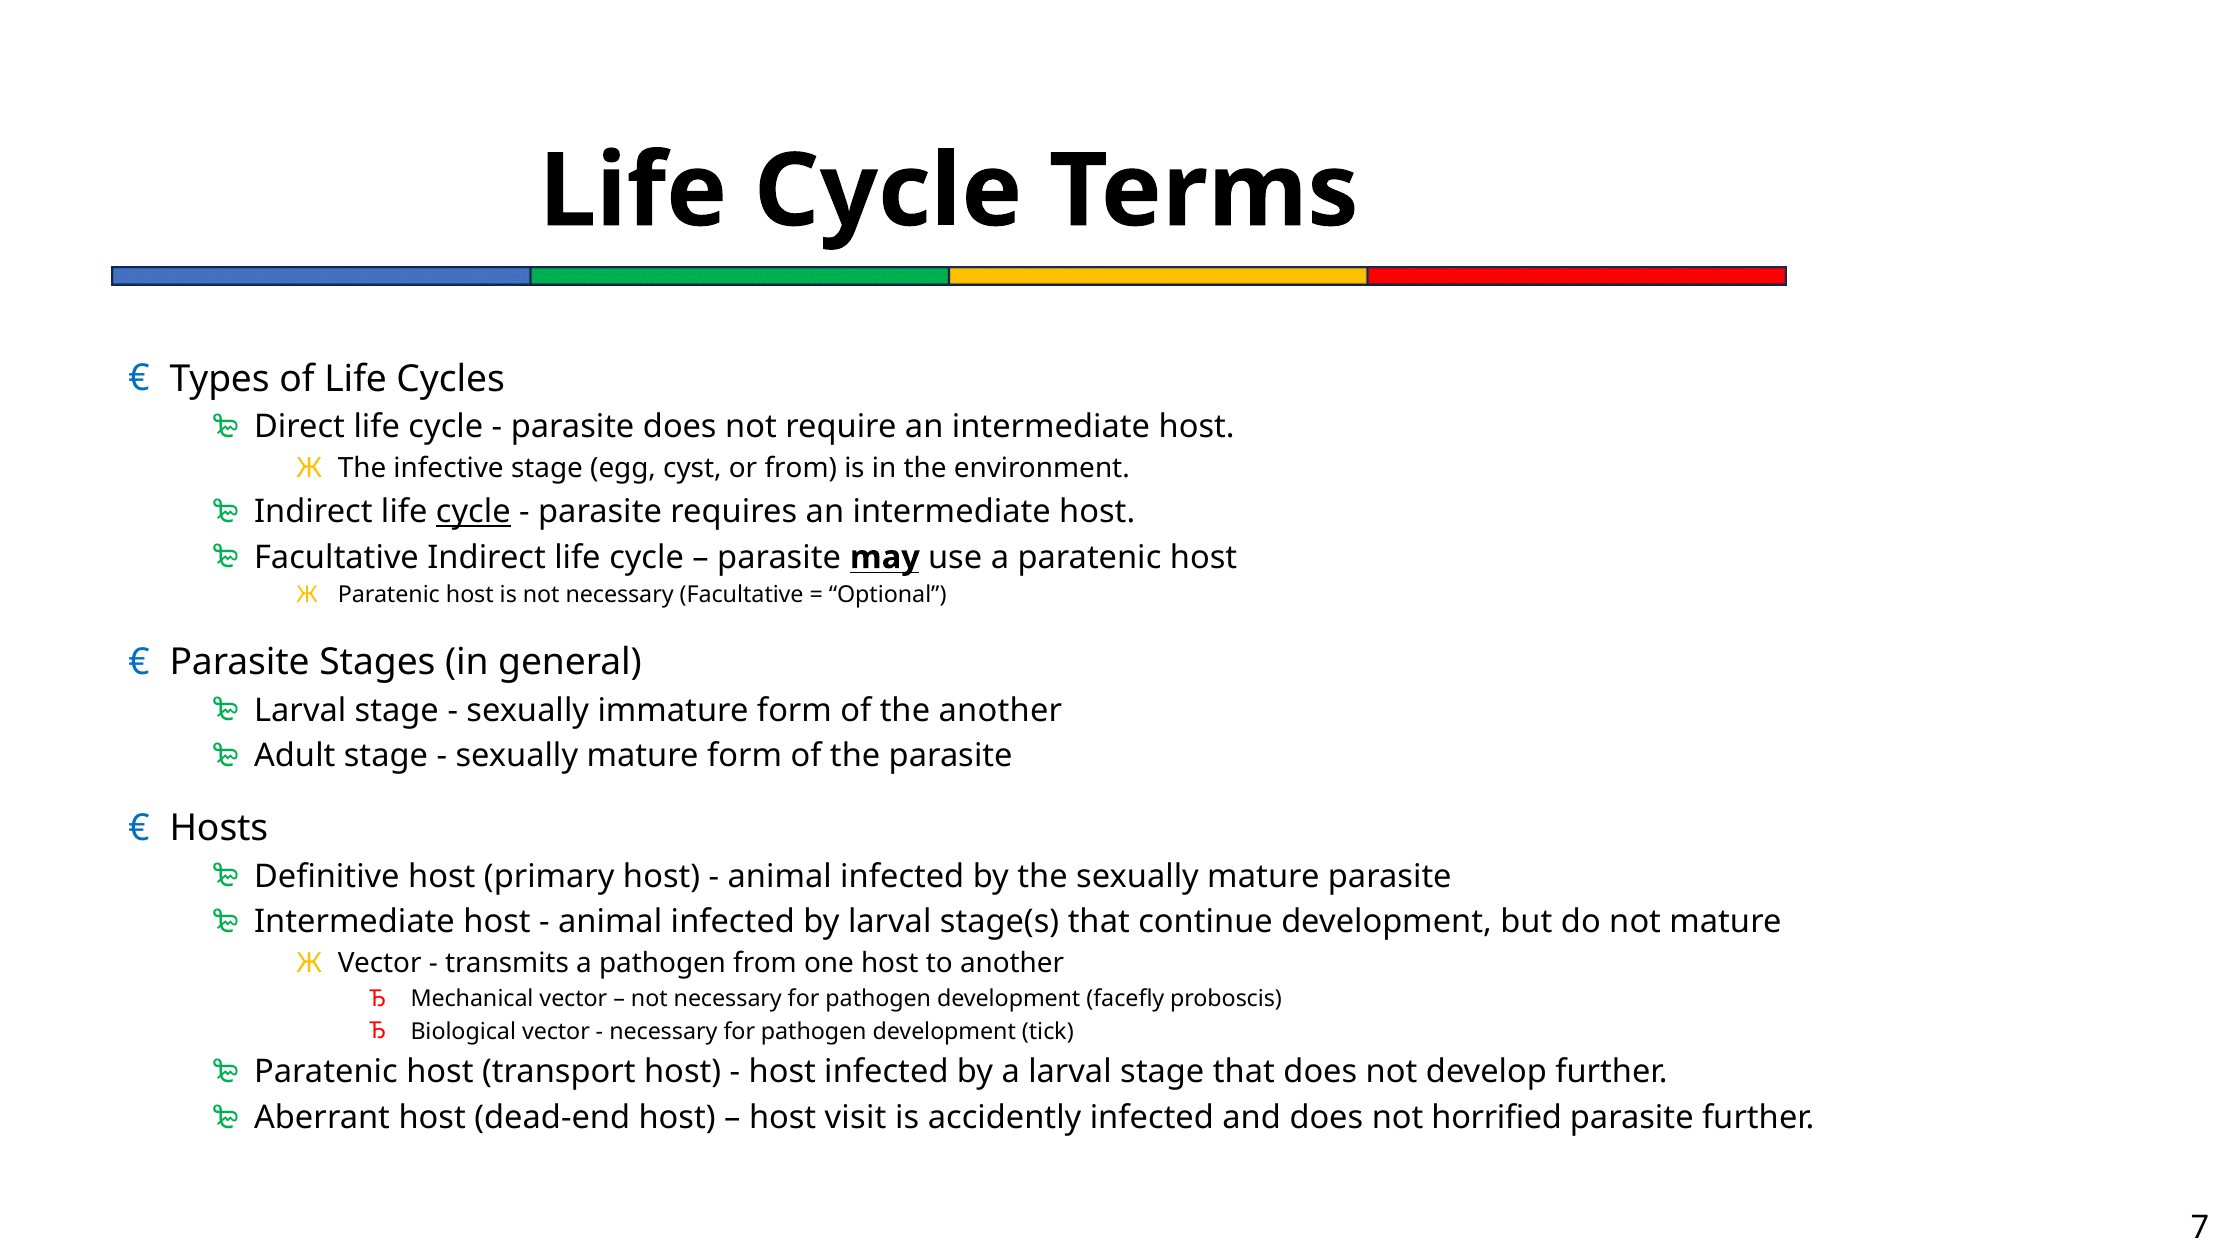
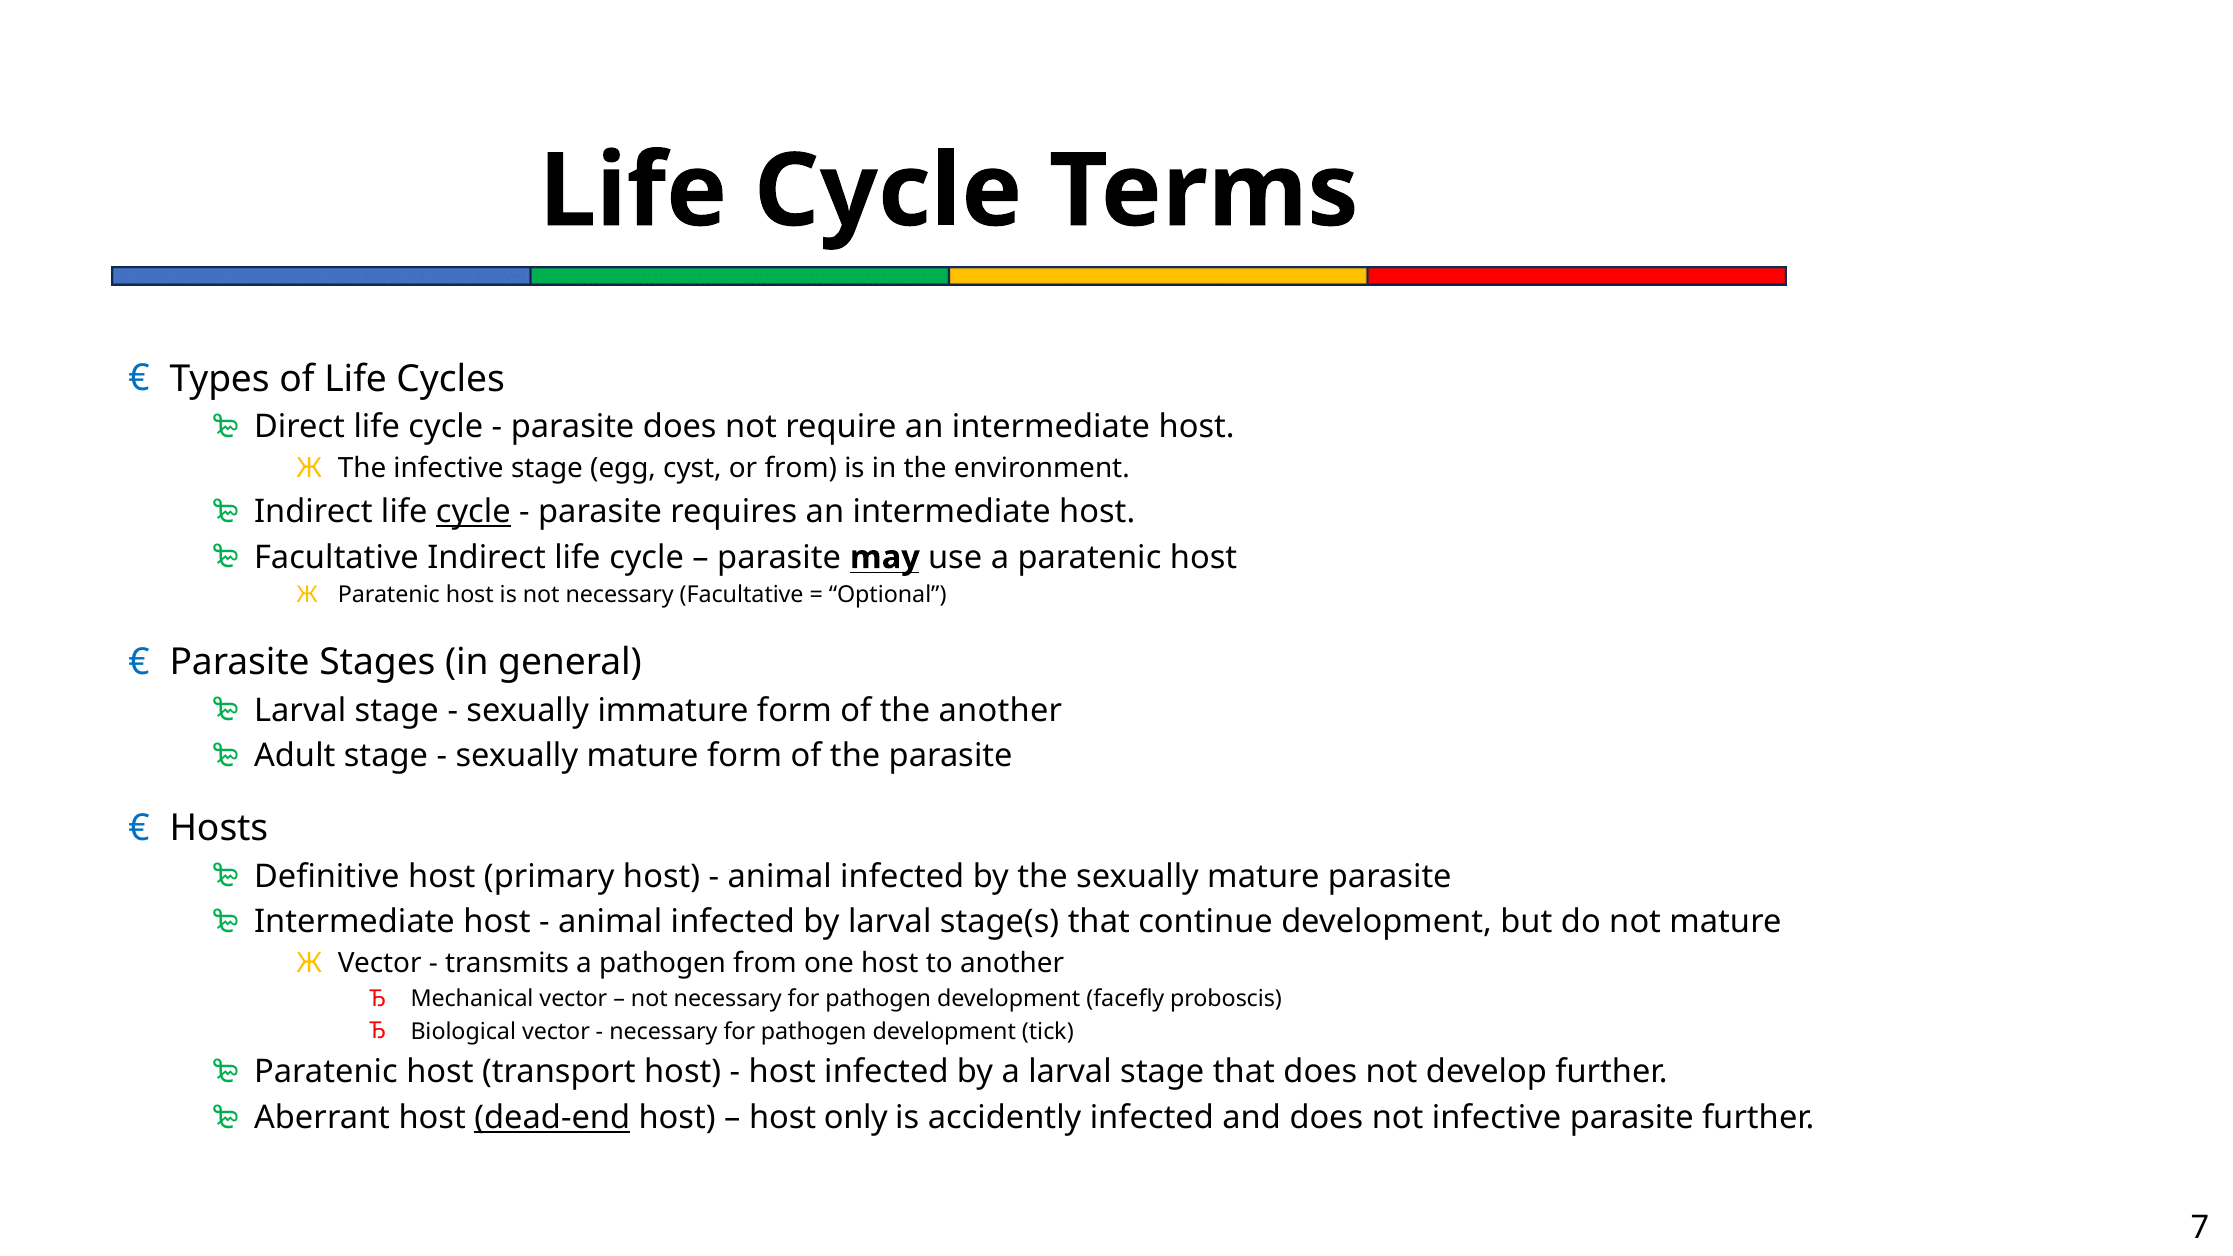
dead-end underline: none -> present (552, 1118)
visit: visit -> only (856, 1118)
not horrified: horrified -> infective (1497, 1118)
